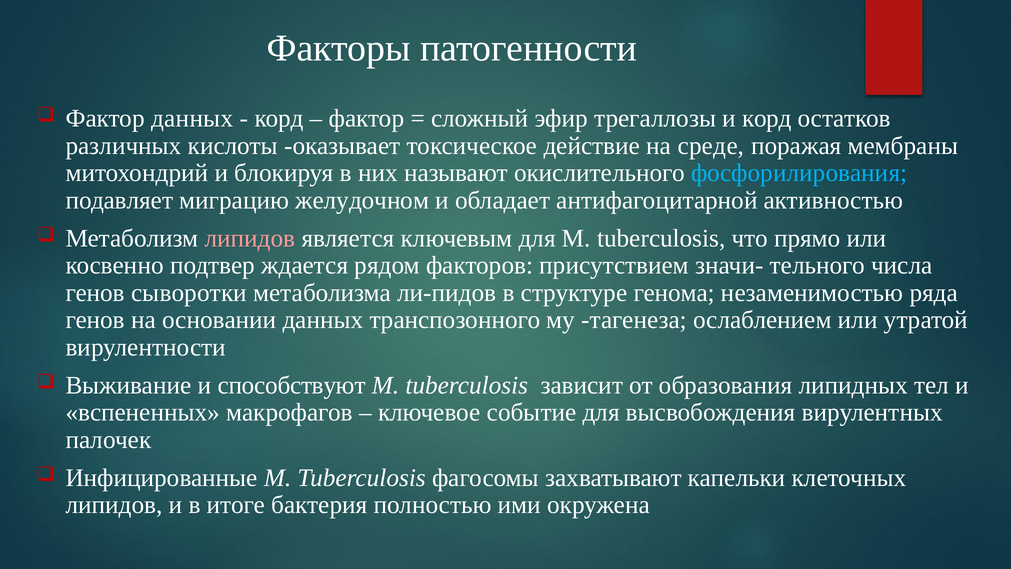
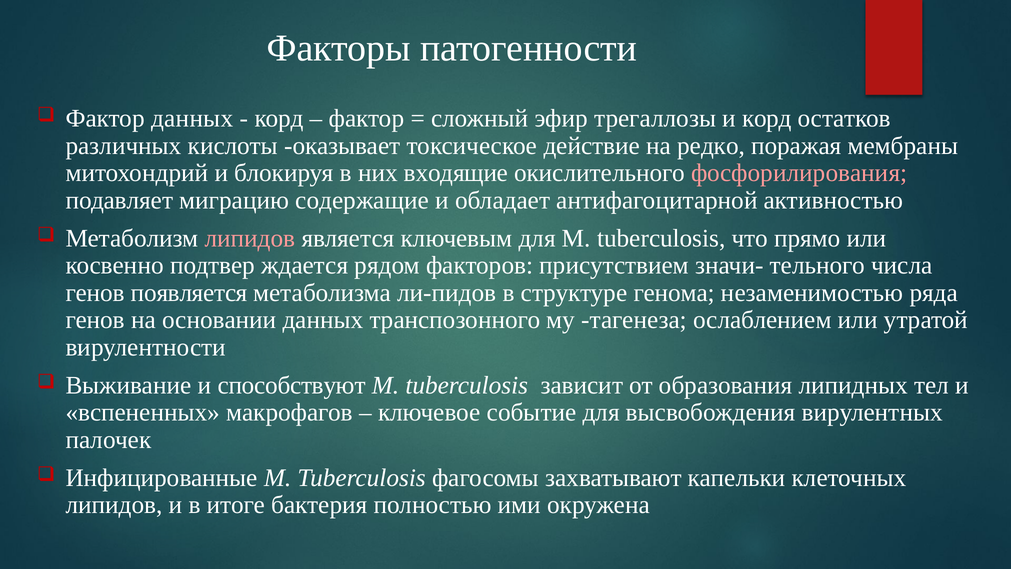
среде: среде -> редко (711, 146)
называют: называют -> входящие (456, 173)
фосфорилирования colour: light blue -> pink (799, 173)
желудочном: желудочном -> содержащие (362, 200)
сыворотки: сыворотки -> появляется (189, 293)
